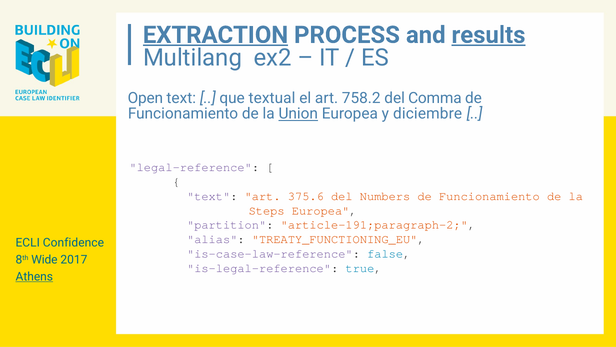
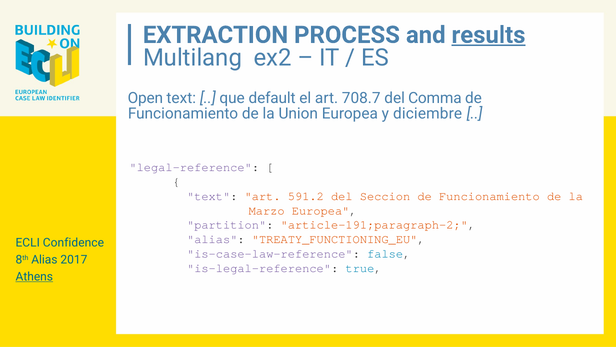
EXTRACTION underline: present -> none (216, 35)
textual: textual -> default (272, 98)
758.2: 758.2 -> 708.7 (361, 98)
Union underline: present -> none (298, 114)
375.6: 375.6 -> 591.2 (306, 196)
Numbers: Numbers -> Seccion (385, 196)
Steps: Steps -> Marzo (267, 210)
8th Wide: Wide -> Alias (44, 259)
